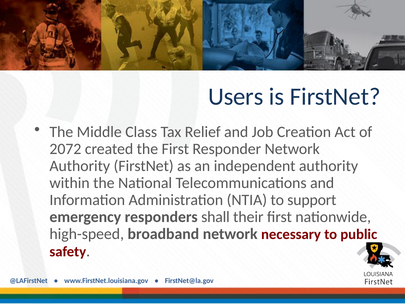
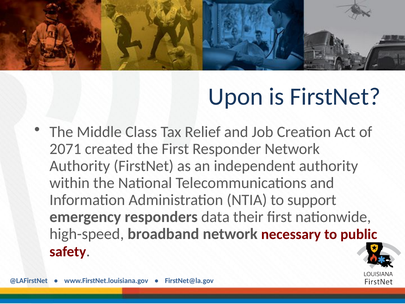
Users: Users -> Upon (236, 96)
2072: 2072 -> 2071 (65, 149)
shall: shall -> data (215, 217)
